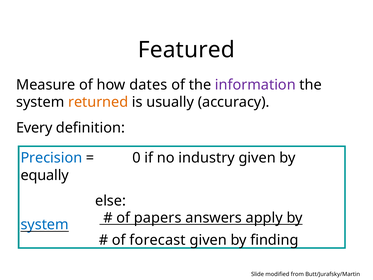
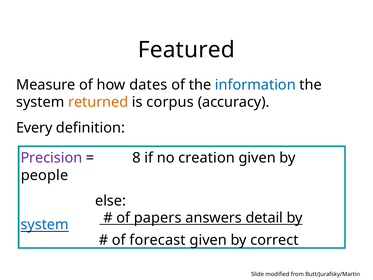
information colour: purple -> blue (255, 85)
usually: usually -> corpus (170, 102)
Precision colour: blue -> purple (51, 158)
0: 0 -> 8 (137, 158)
industry: industry -> creation (207, 158)
equally: equally -> people (45, 175)
apply: apply -> detail (264, 218)
finding: finding -> correct (274, 240)
